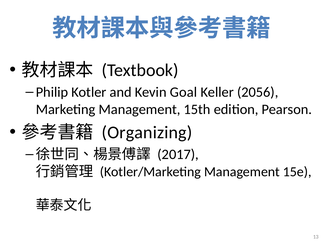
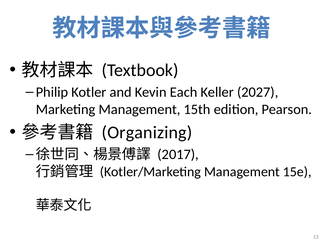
Goal: Goal -> Each (184, 92)
2056: 2056 -> 2027 (258, 92)
